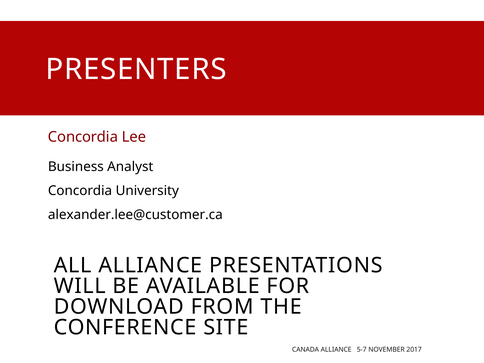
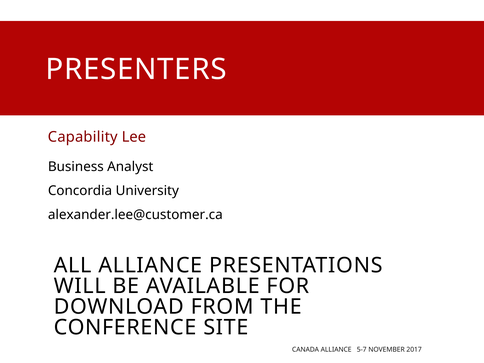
Concordia: Concordia -> Capability (83, 137)
